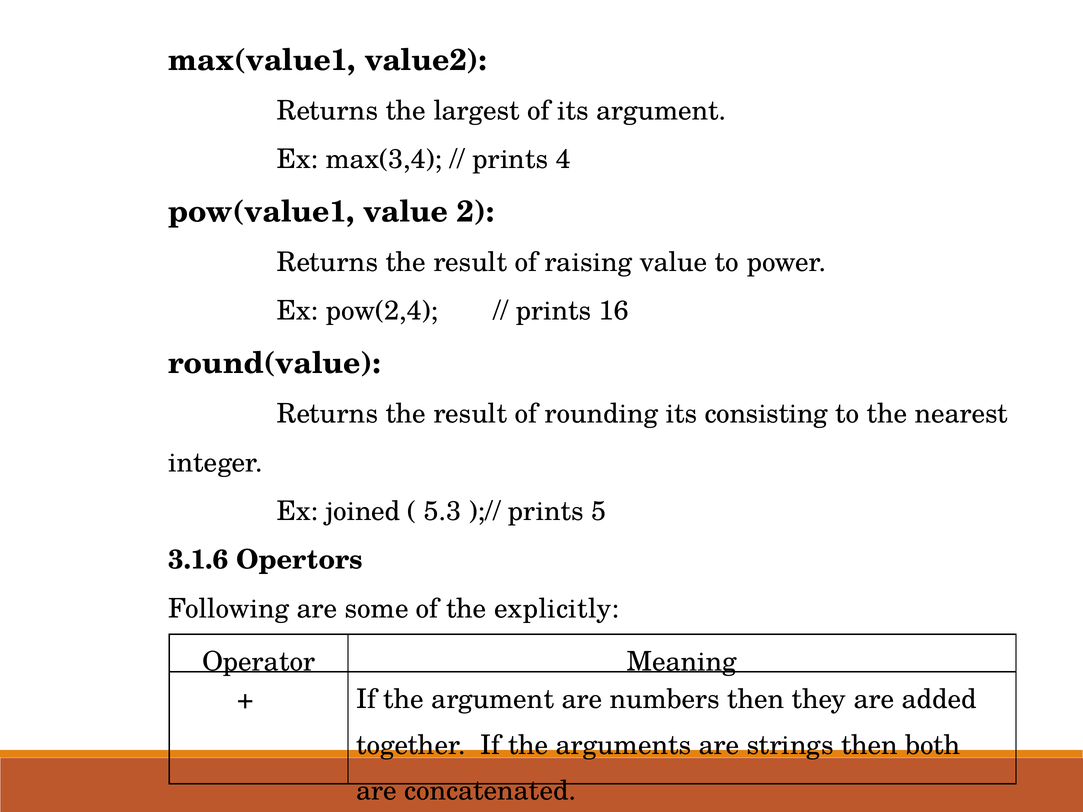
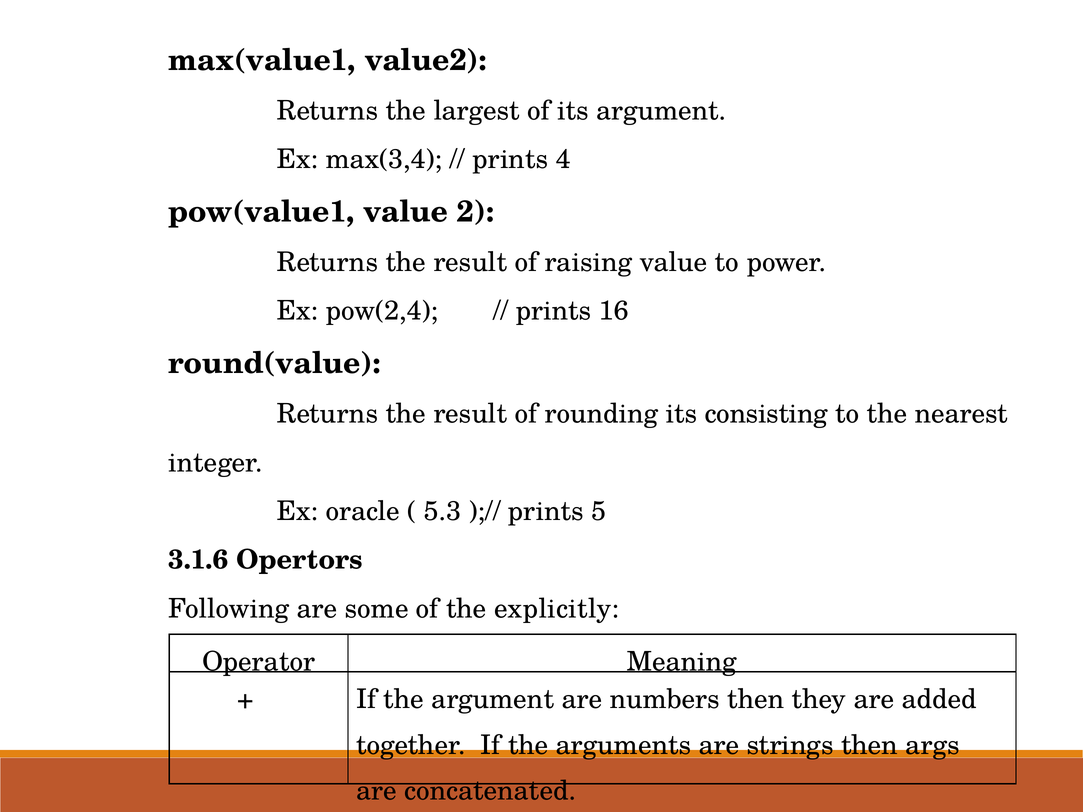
joined: joined -> oracle (363, 511)
both: both -> args (933, 745)
